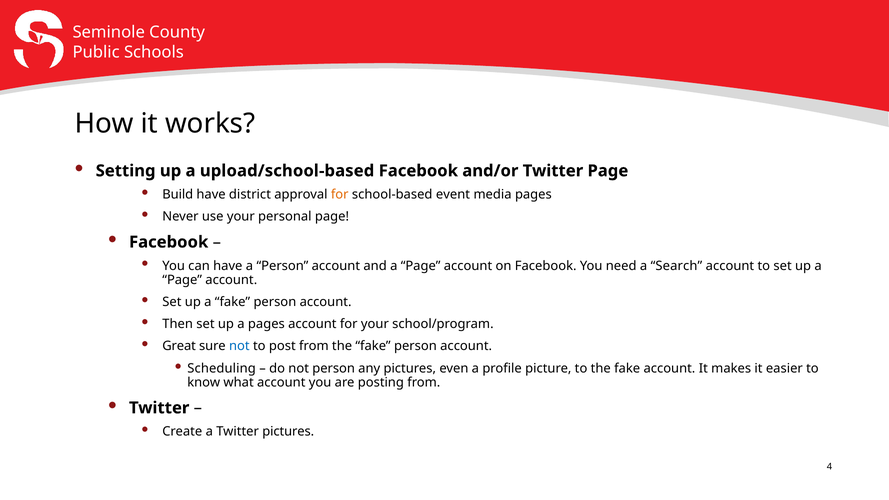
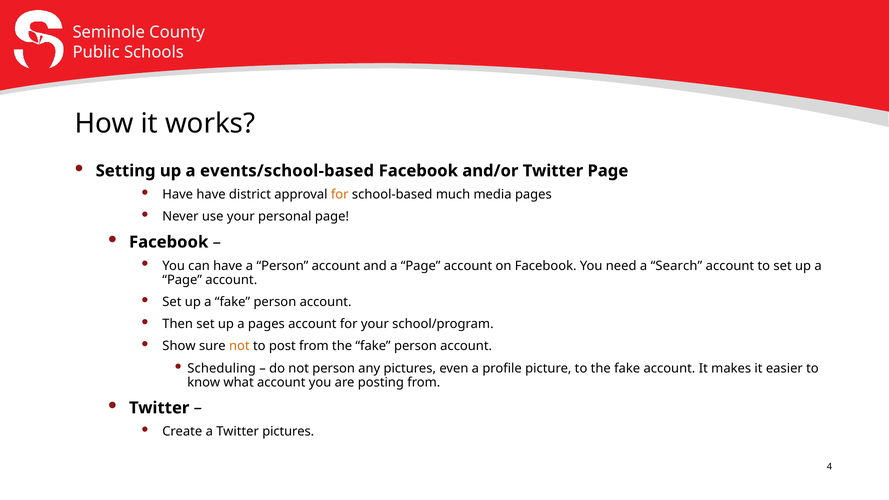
upload/school-based: upload/school-based -> events/school-based (287, 171)
Build: Build -> Have (178, 194)
event: event -> much (453, 194)
Great: Great -> Show (179, 346)
not colour: blue -> orange (239, 346)
